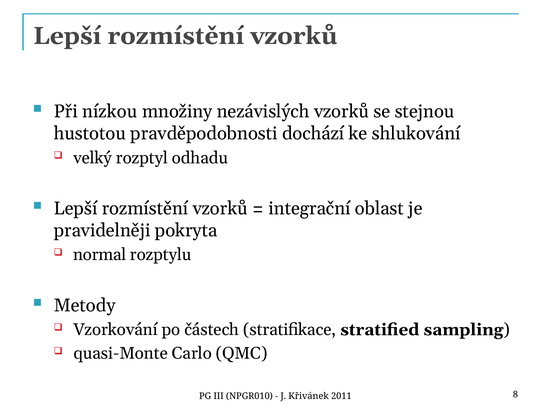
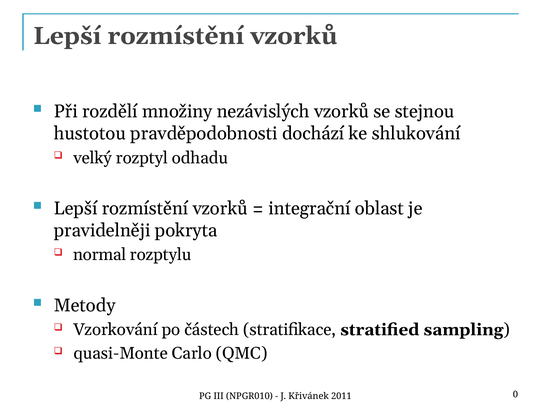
nízkou: nízkou -> rozdělí (110, 111)
8: 8 -> 0 (515, 395)
